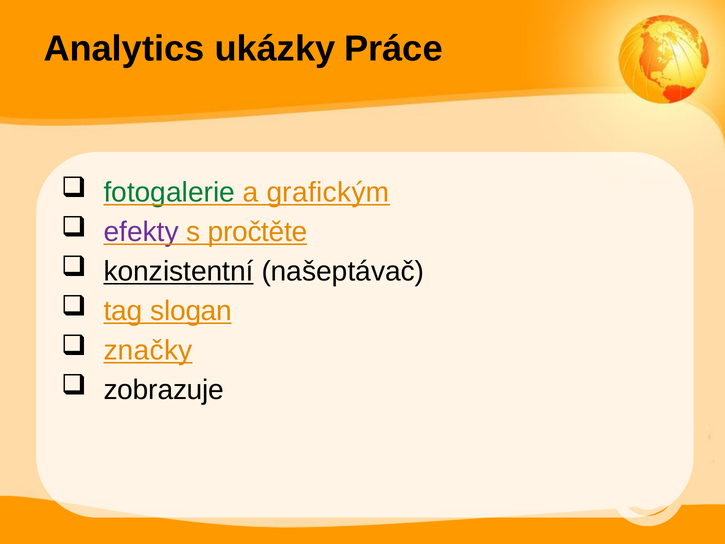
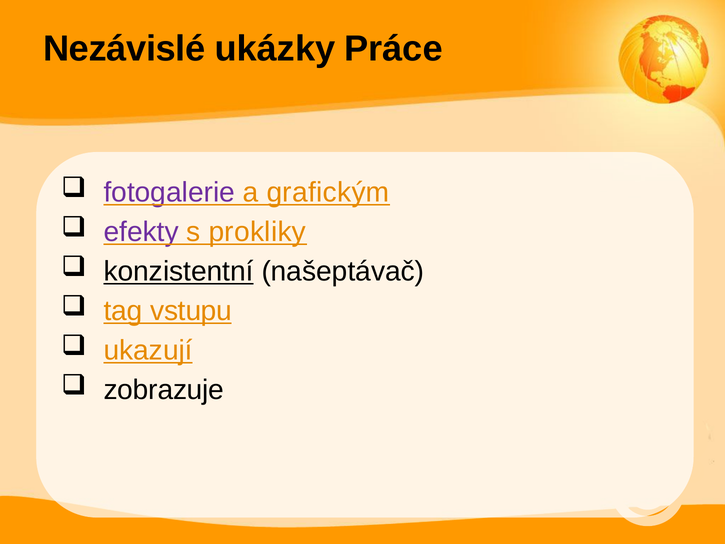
Analytics: Analytics -> Nezávislé (124, 49)
fotogalerie colour: green -> purple (169, 192)
pročtěte: pročtěte -> prokliky (257, 232)
slogan: slogan -> vstupu (191, 311)
značky: značky -> ukazují (148, 350)
